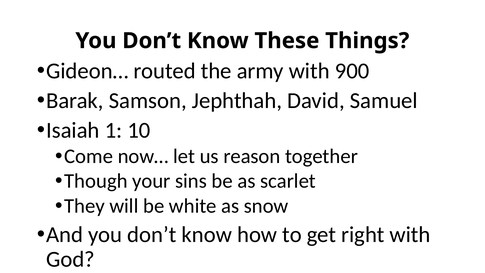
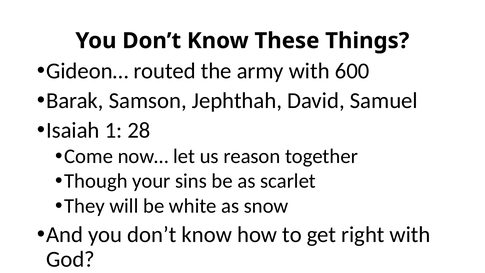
900: 900 -> 600 (352, 71)
10: 10 -> 28 (139, 130)
